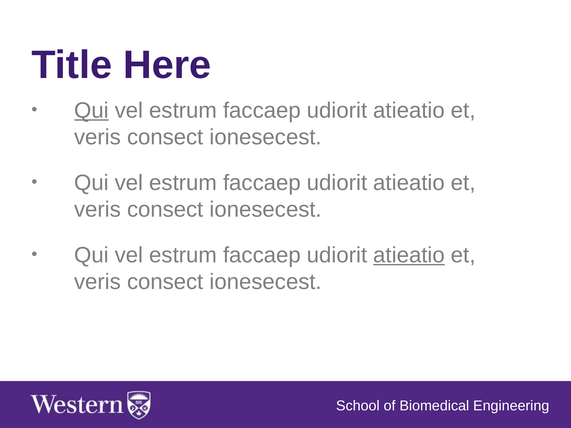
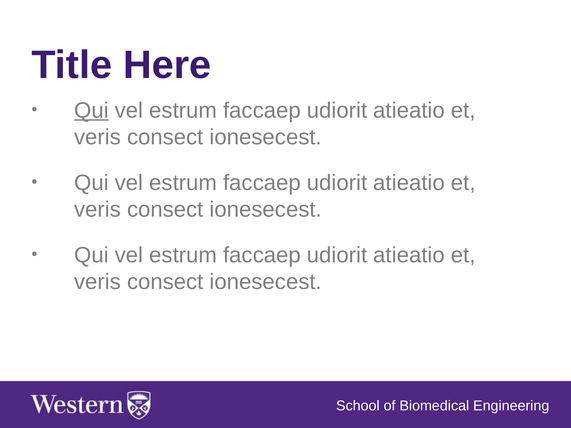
atieatio underline: present -> none (409, 255)
